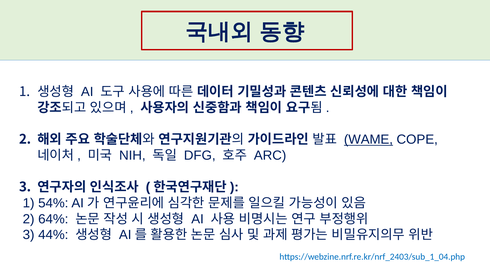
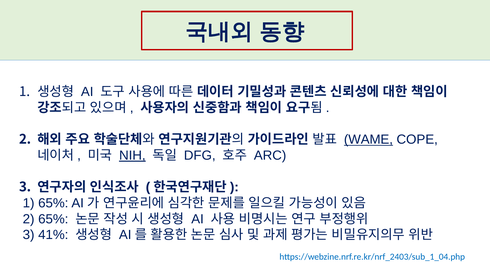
NIH underline: none -> present (132, 156)
1 54%: 54% -> 65% (53, 204)
2 64%: 64% -> 65% (53, 219)
44%: 44% -> 41% (53, 235)
